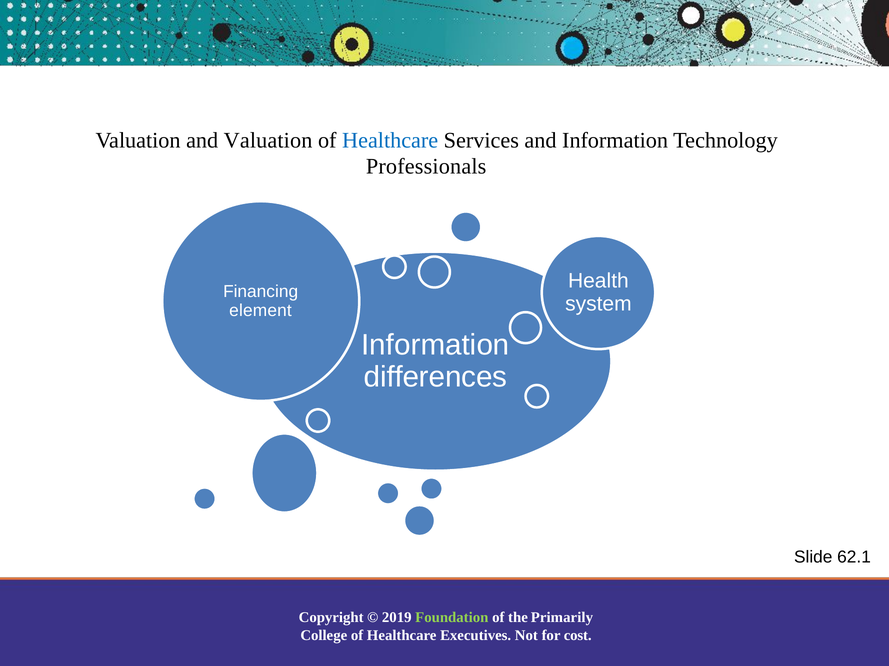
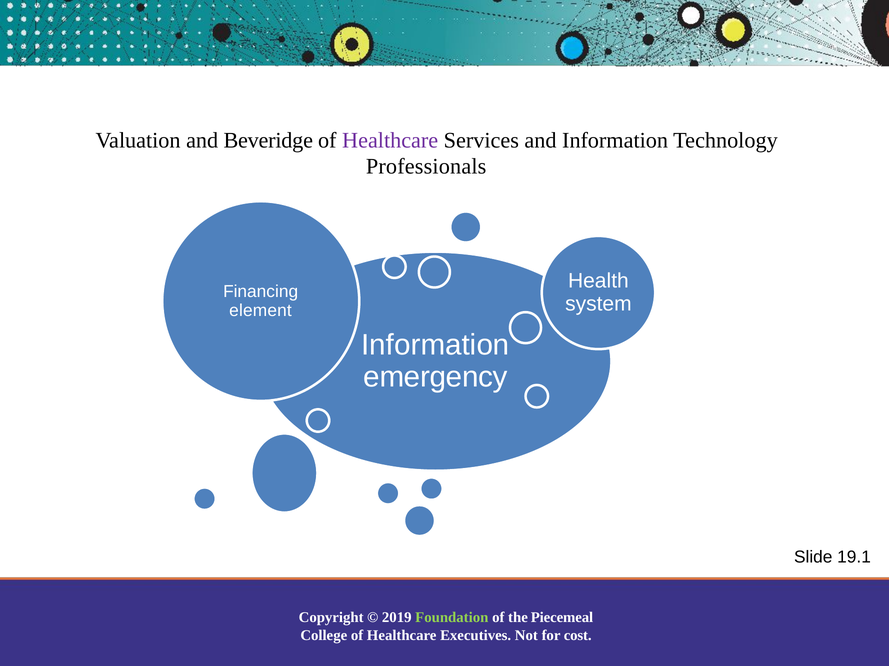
and Valuation: Valuation -> Beveridge (268, 141)
Healthcare colour: blue -> purple (390, 141)
differences: differences -> emergency (436, 377)
62.1: 62.1 -> 19.1 (854, 558)
Primarily: Primarily -> Piecemeal (562, 618)
